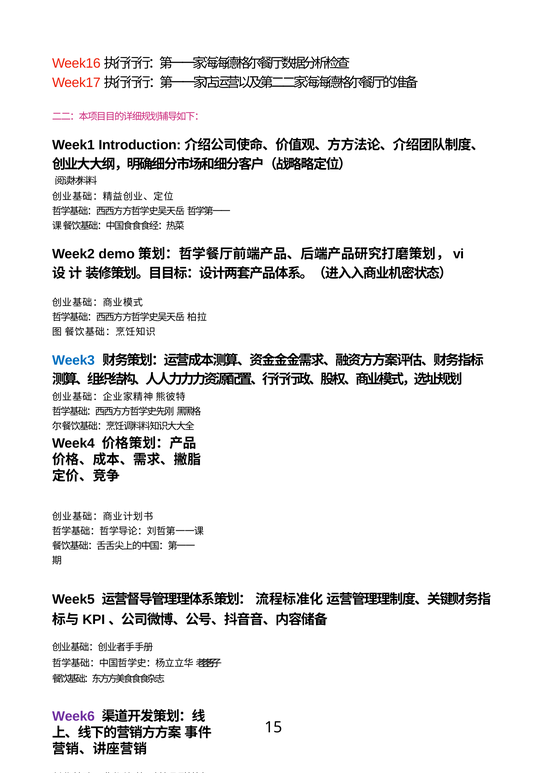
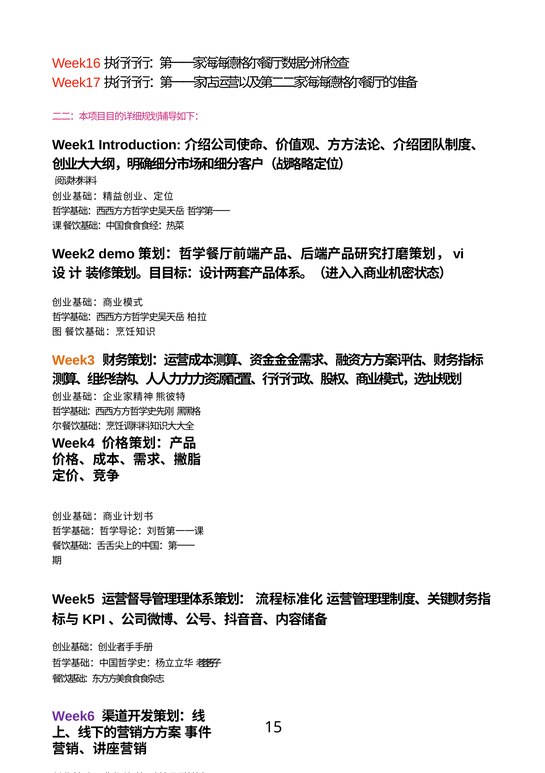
Week3 colour: blue -> orange (73, 360)
